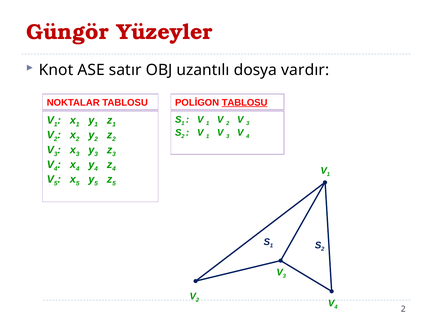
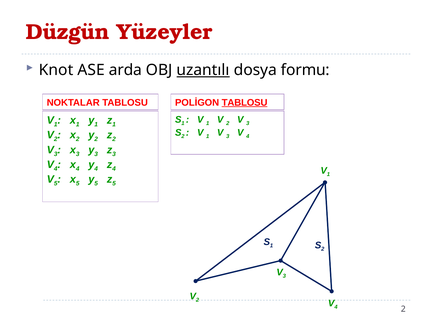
Güngör: Güngör -> Düzgün (68, 32)
satır: satır -> arda (125, 70)
uzantılı underline: none -> present (203, 70)
vardır: vardır -> formu (305, 70)
